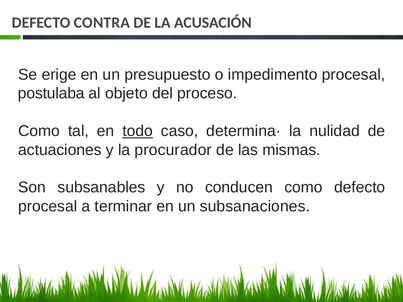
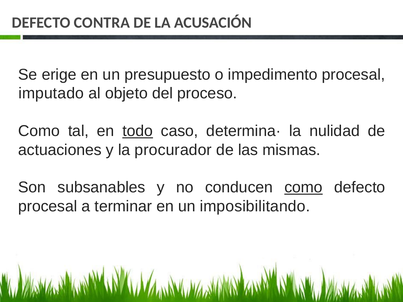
postulaba: postulaba -> imputado (51, 94)
como underline: none -> present (303, 188)
subsanaciones: subsanaciones -> imposibilitando (255, 206)
